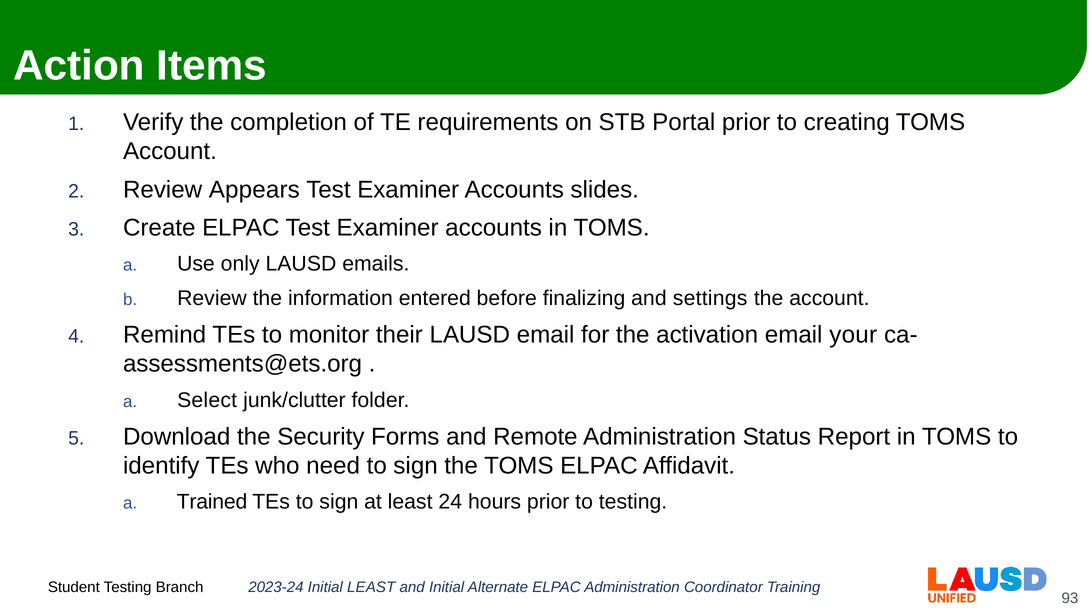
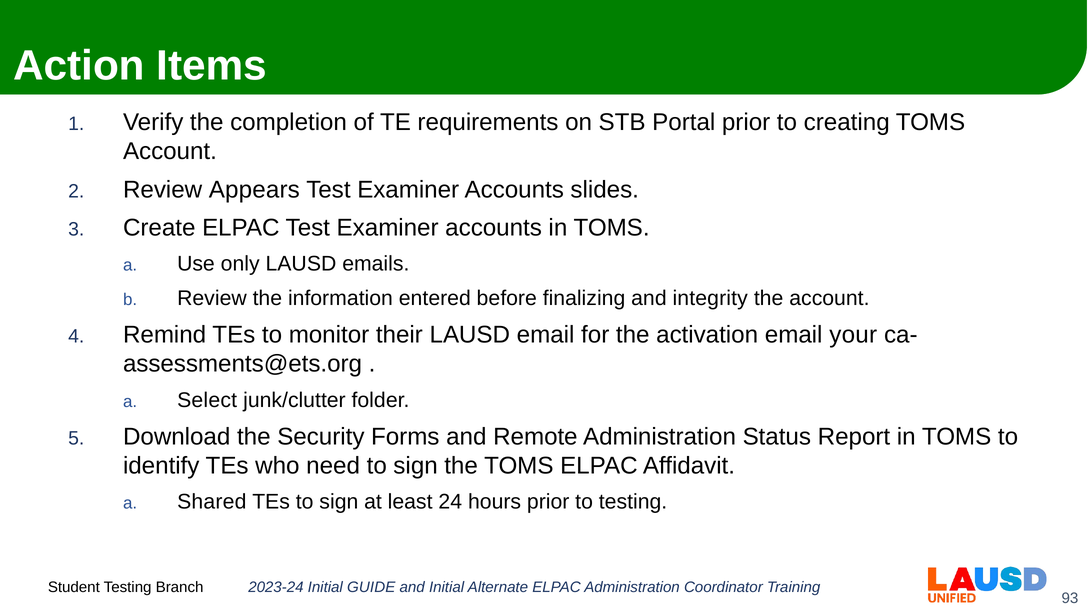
settings: settings -> integrity (710, 298)
Trained: Trained -> Shared (212, 502)
Initial LEAST: LEAST -> GUIDE (371, 588)
